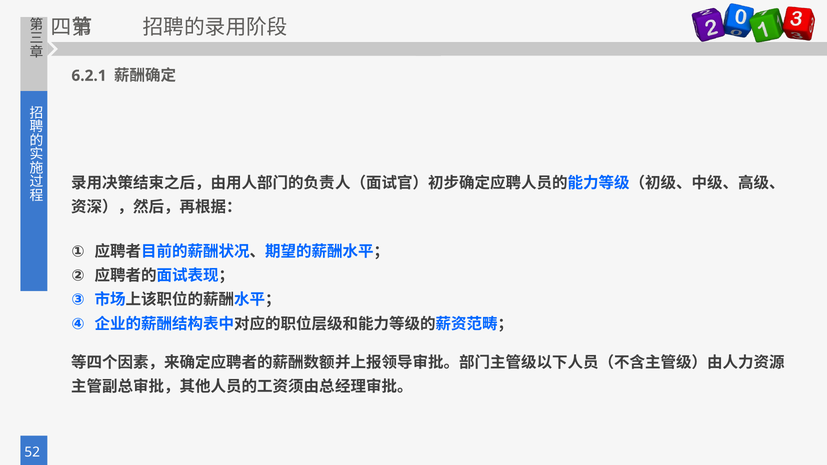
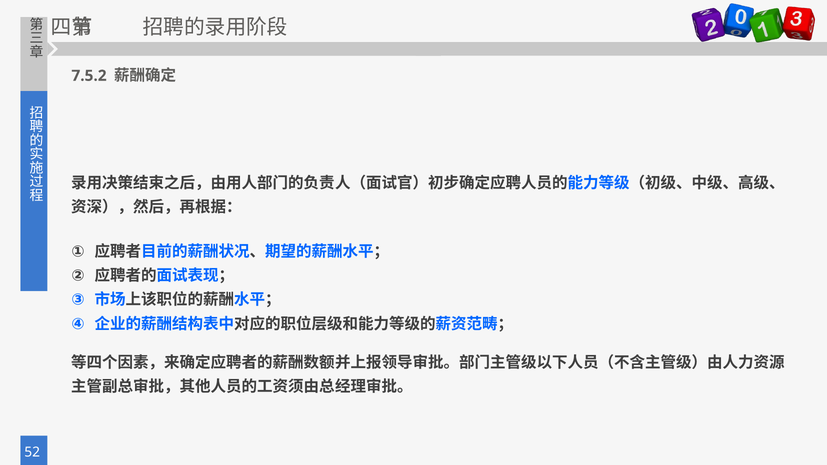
6.2.1: 6.2.1 -> 7.5.2 (89, 76)
